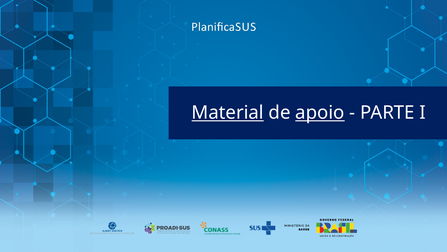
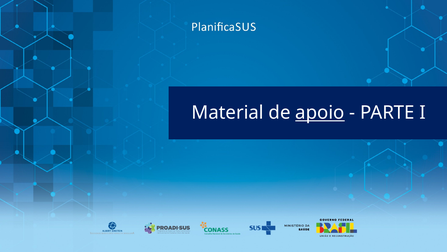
Material underline: present -> none (228, 112)
